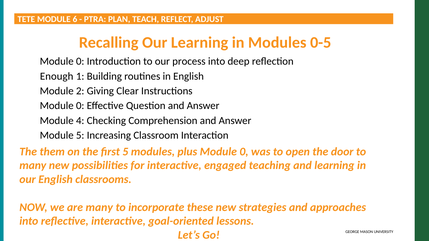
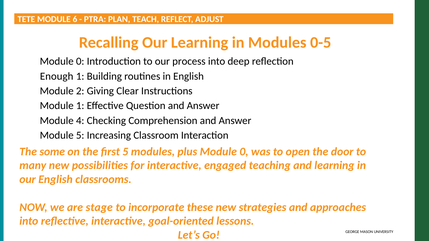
0: 0 -> 1 (80, 106)
them: them -> some (52, 152)
are many: many -> stage (99, 207)
